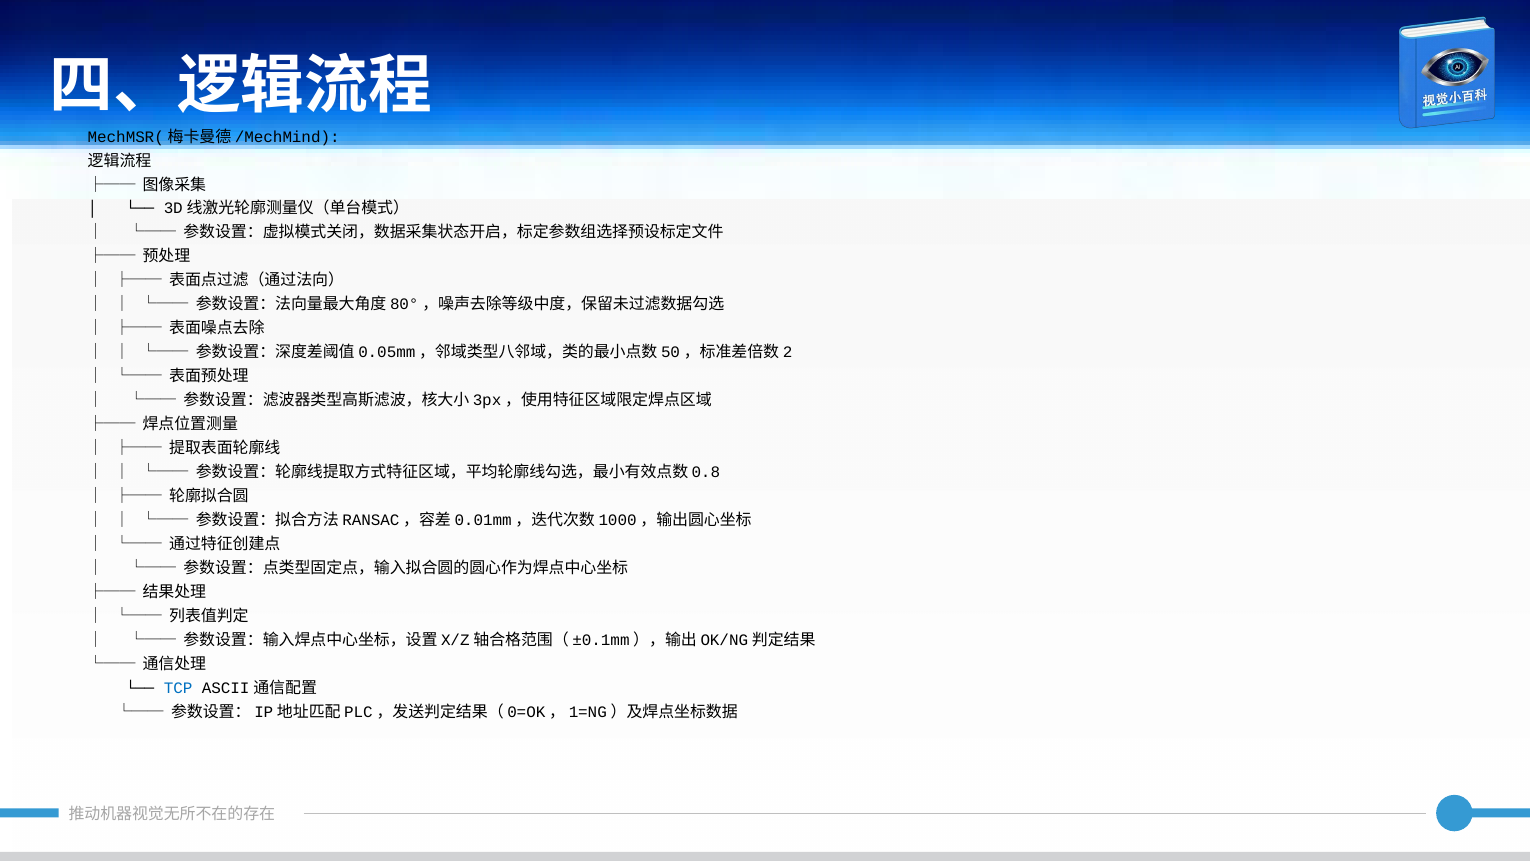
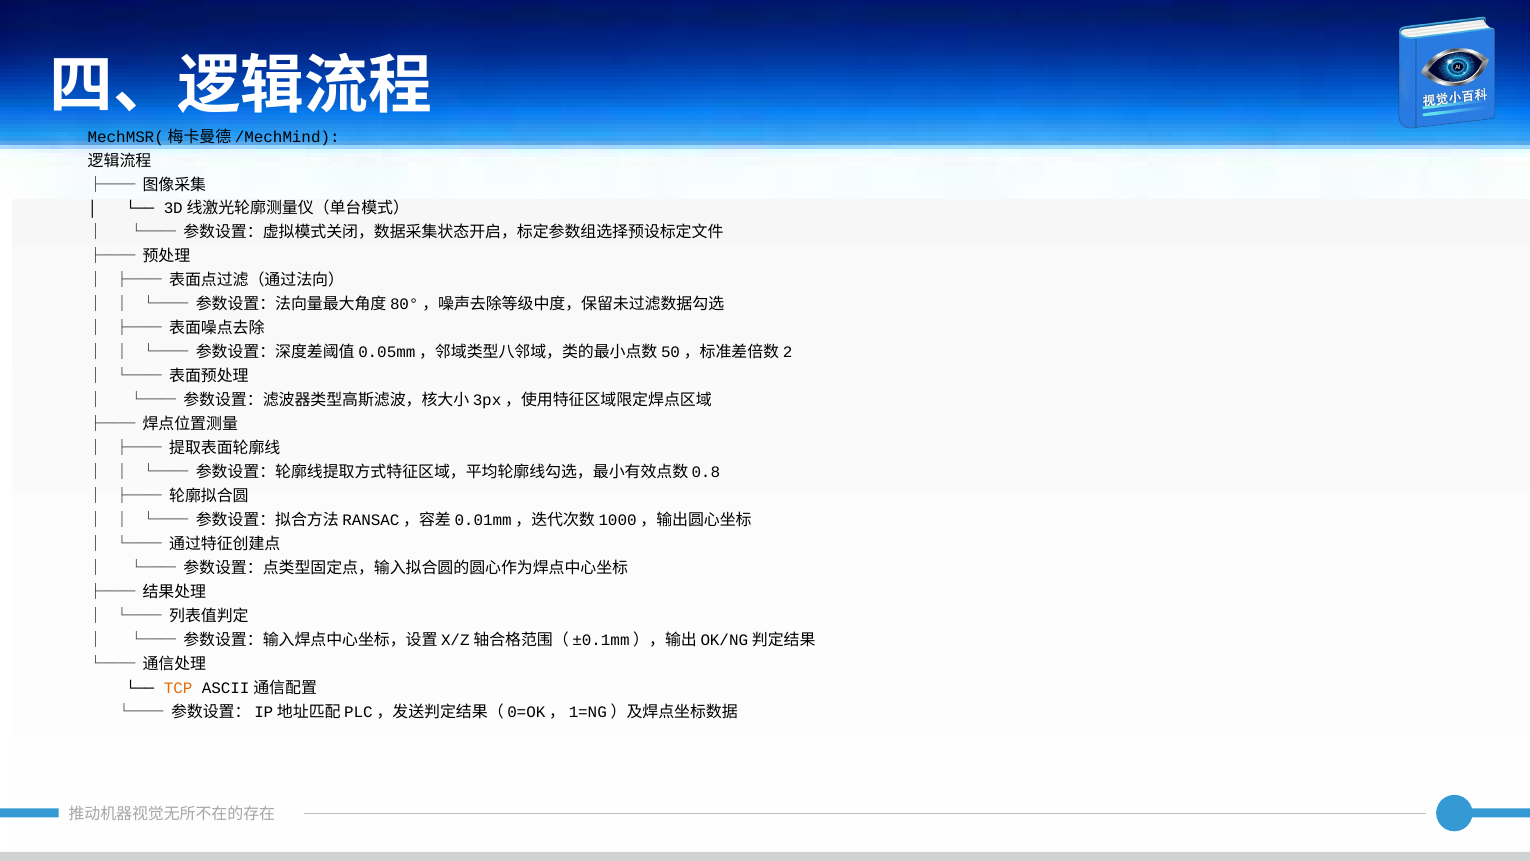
TCP colour: blue -> orange (178, 687)
